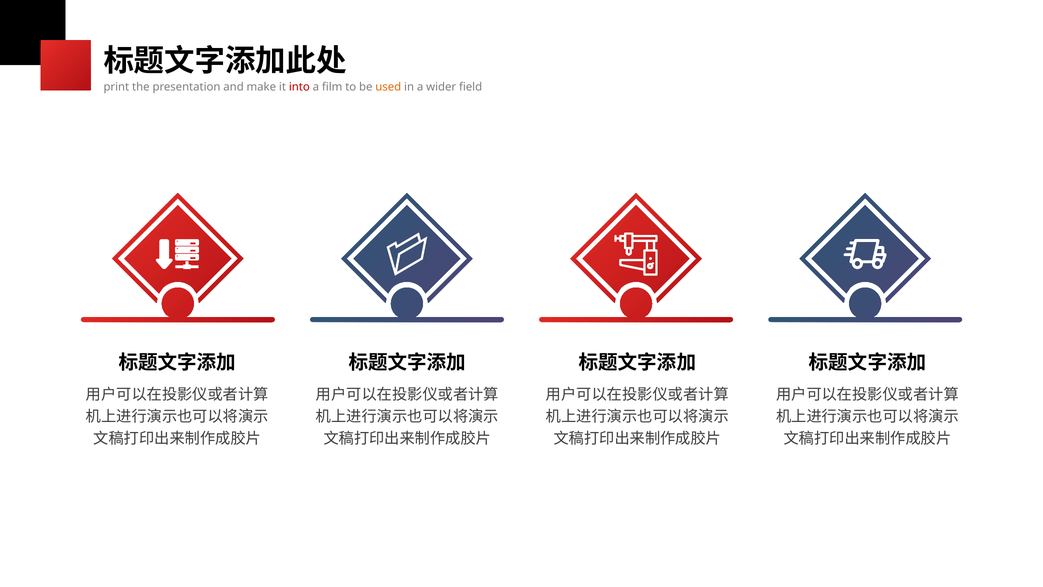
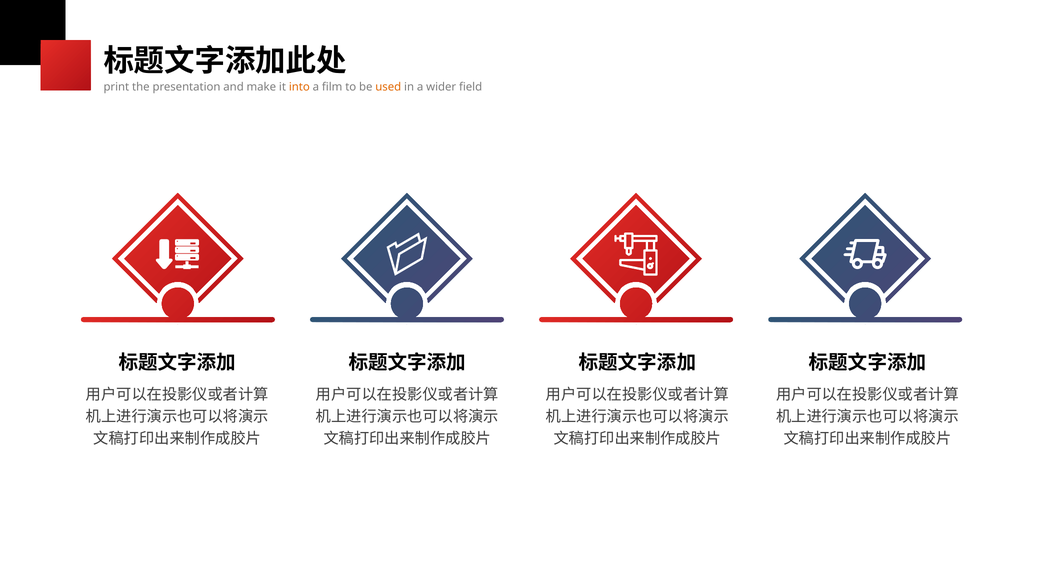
into colour: red -> orange (299, 87)
